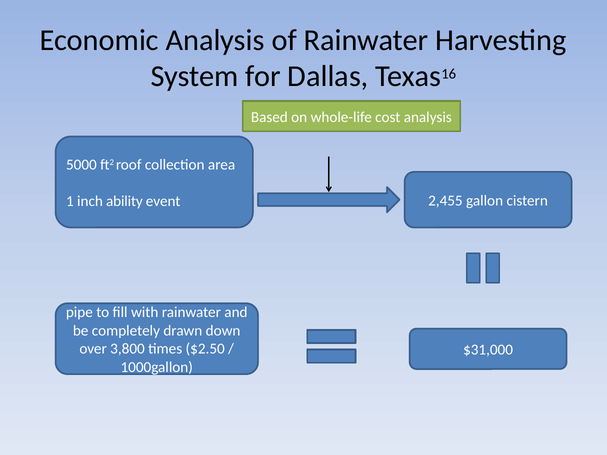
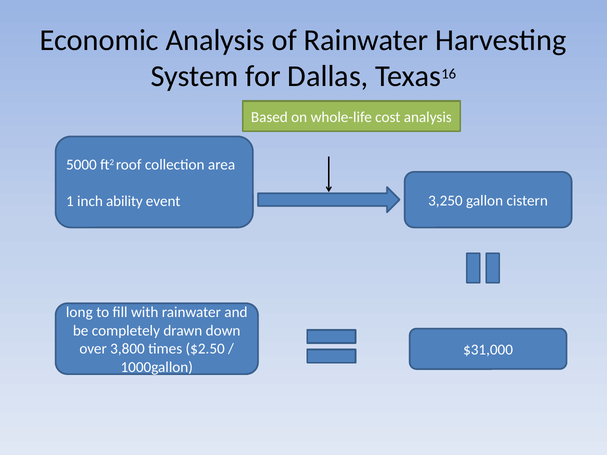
2,455: 2,455 -> 3,250 (445, 201)
pipe: pipe -> long (79, 313)
